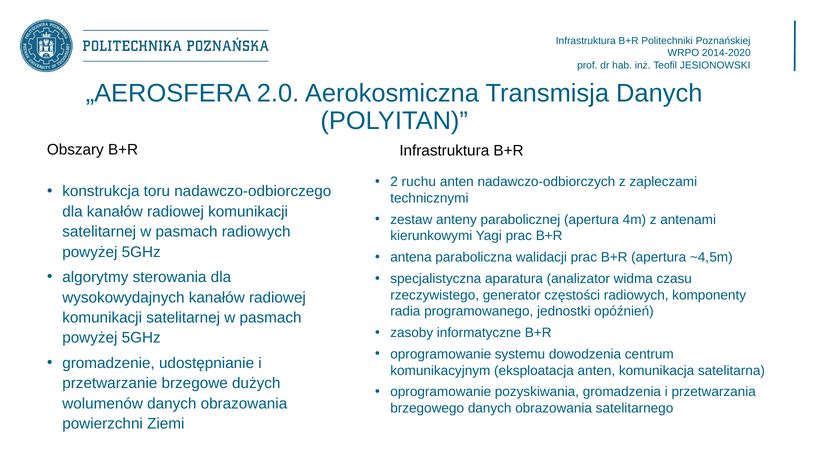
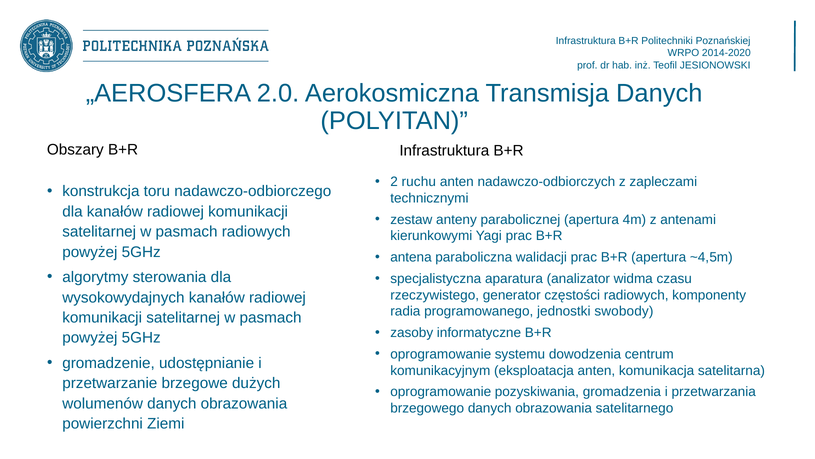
opóźnień: opóźnień -> swobody (624, 311)
